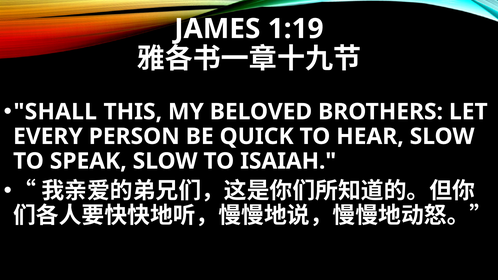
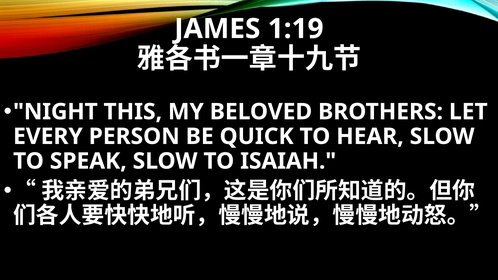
SHALL: SHALL -> NIGHT (55, 112)
